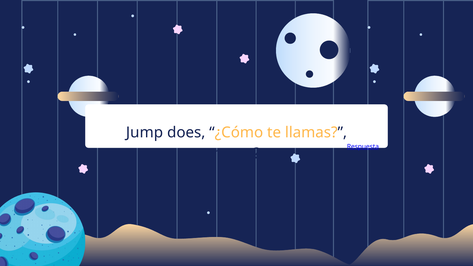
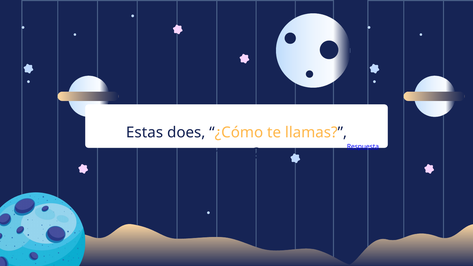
Jump: Jump -> Estas (145, 133)
